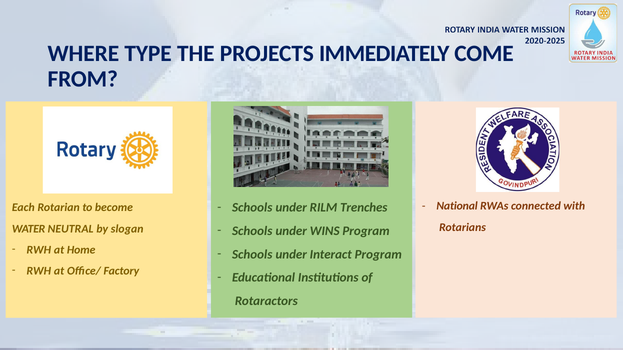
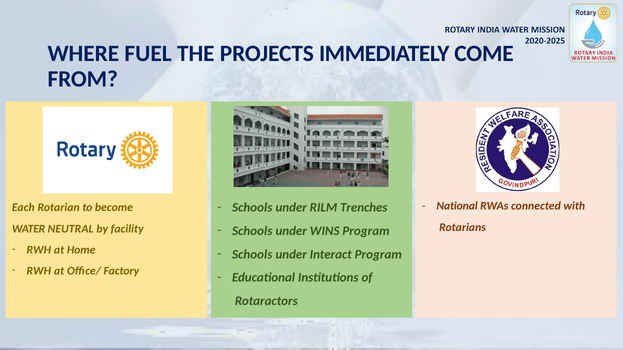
TYPE: TYPE -> FUEL (148, 54)
slogan: slogan -> facility (127, 229)
